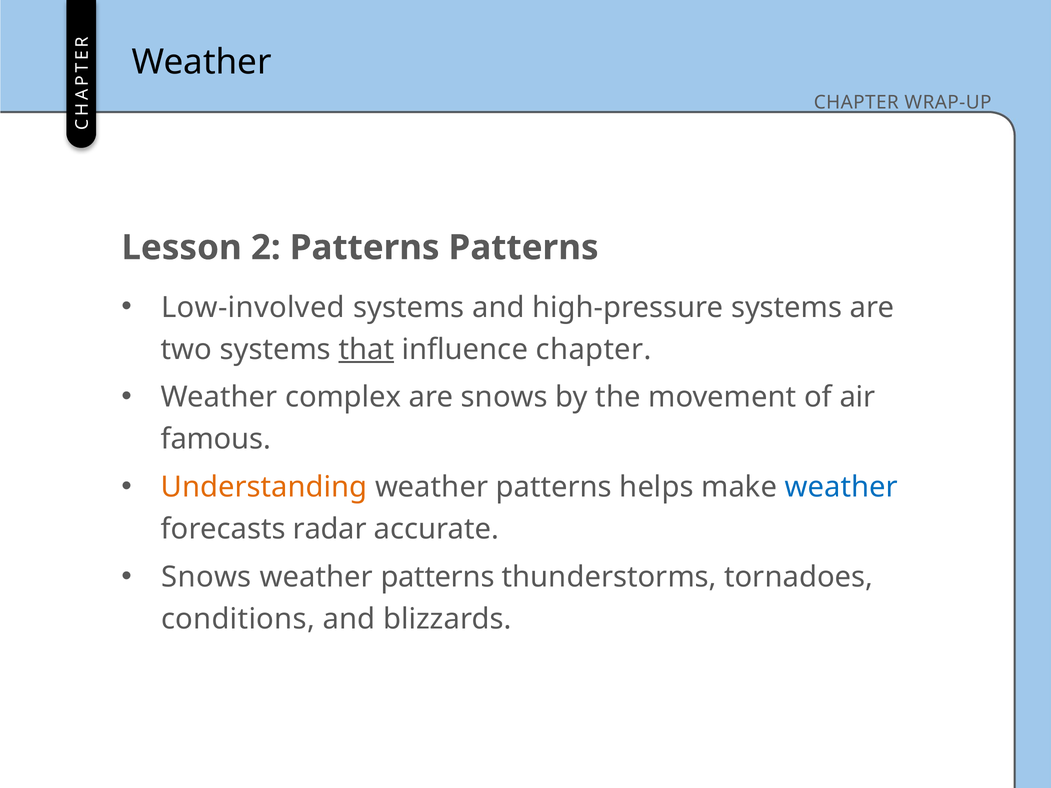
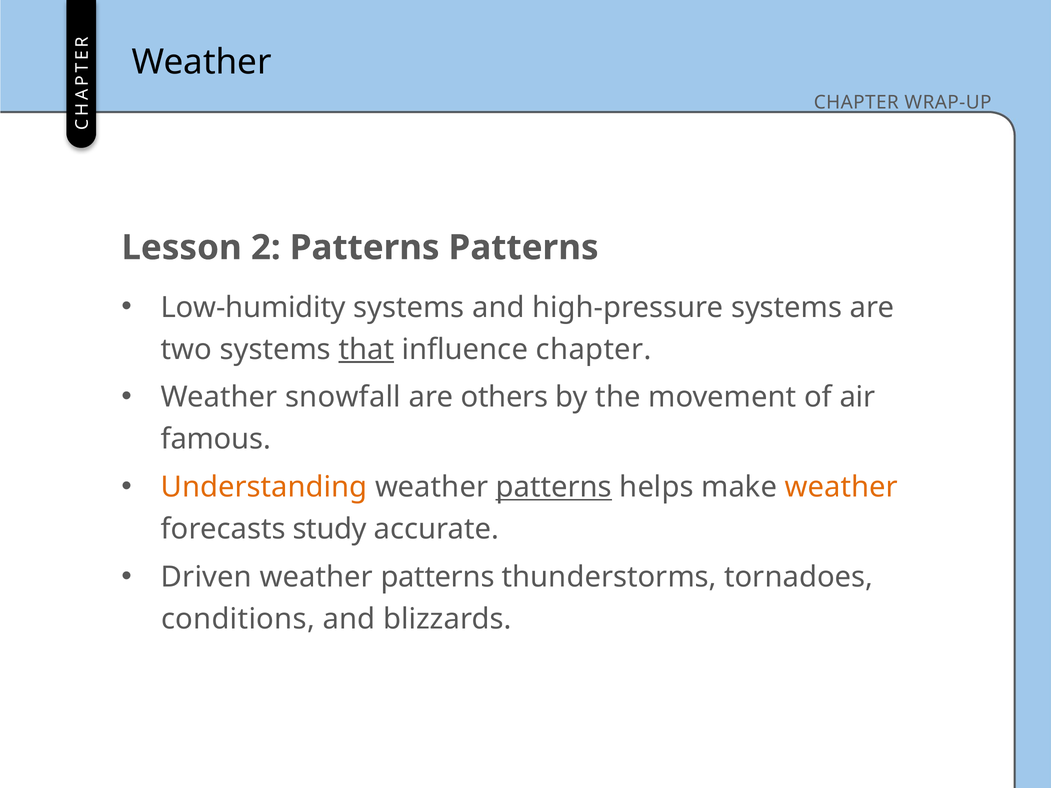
Low-involved: Low-involved -> Low-humidity (253, 308)
complex: complex -> snowfall (343, 397)
are snows: snows -> others (505, 397)
patterns underline: none -> present (554, 487)
weather colour: blue -> orange (841, 487)
radar: radar -> study (330, 529)
Snows: Snows -> Driven (206, 577)
